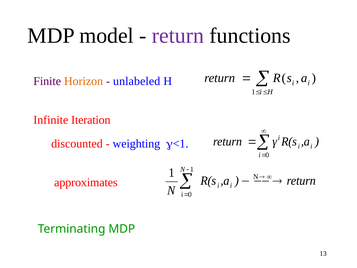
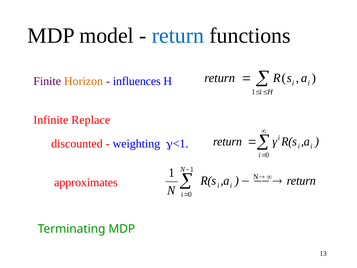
return colour: purple -> blue (178, 36)
unlabeled: unlabeled -> influences (137, 81)
Iteration: Iteration -> Replace (91, 120)
